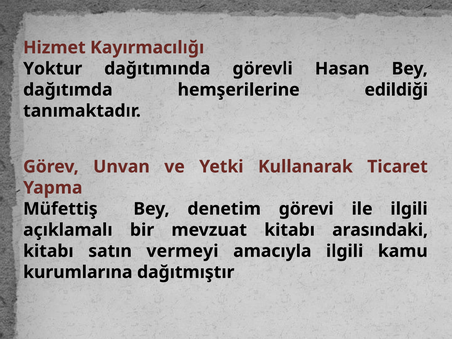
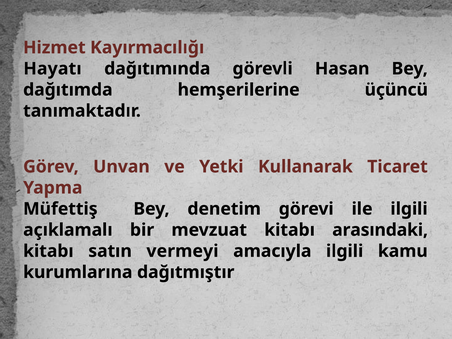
Yoktur: Yoktur -> Hayatı (52, 69)
edildiği: edildiği -> üçüncü (396, 90)
